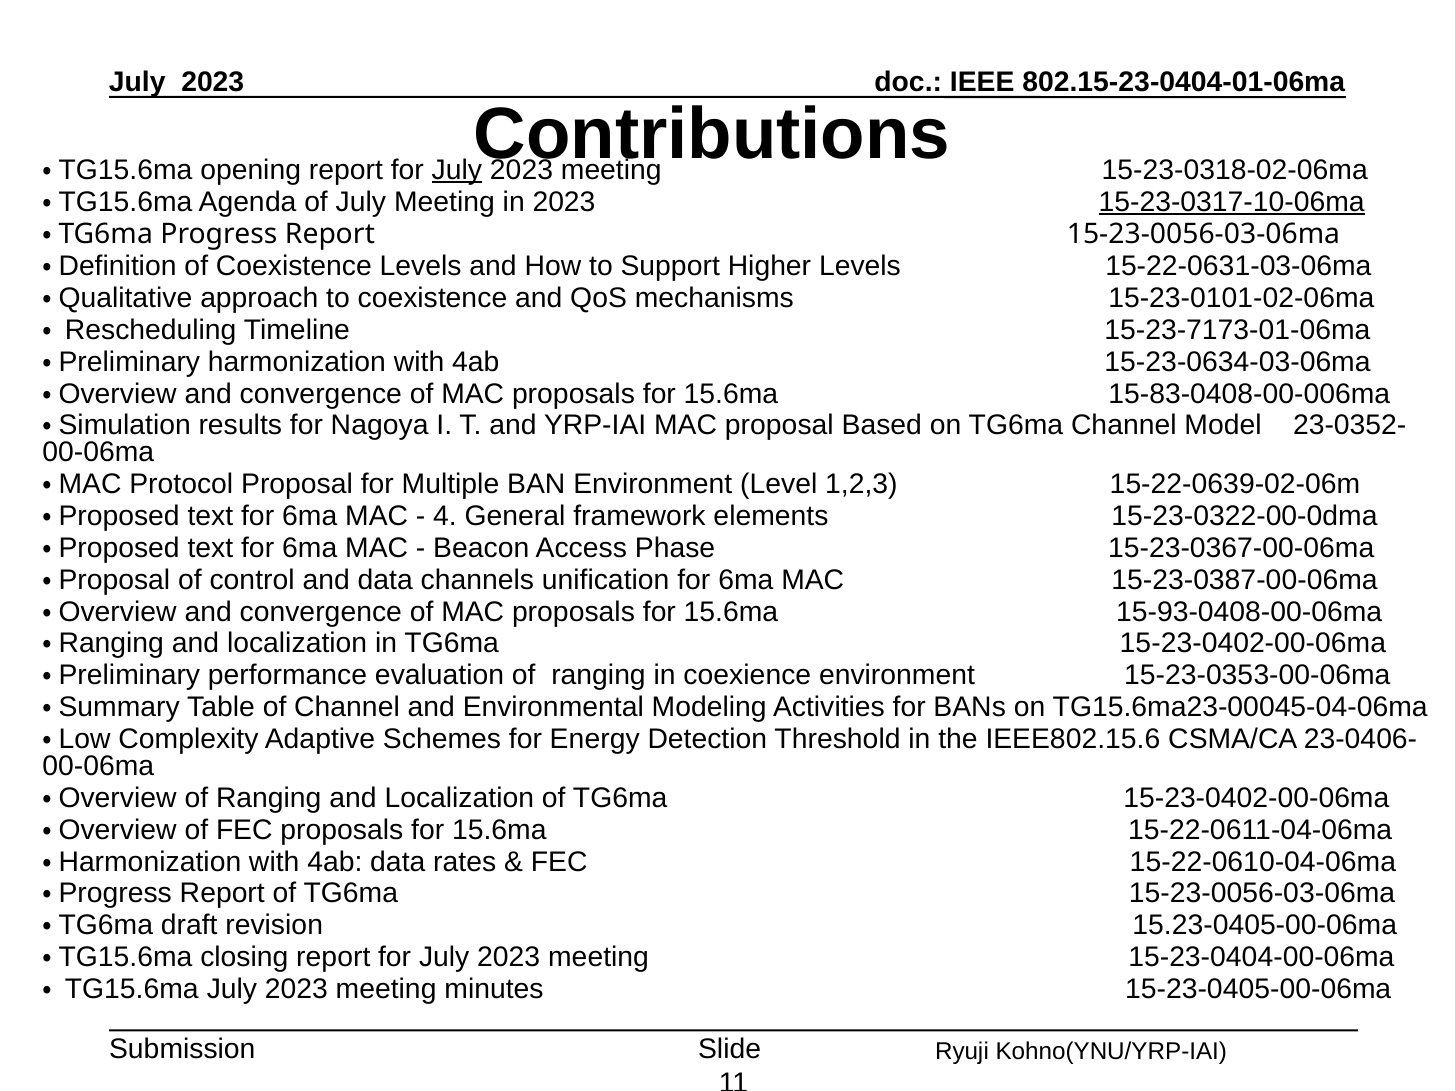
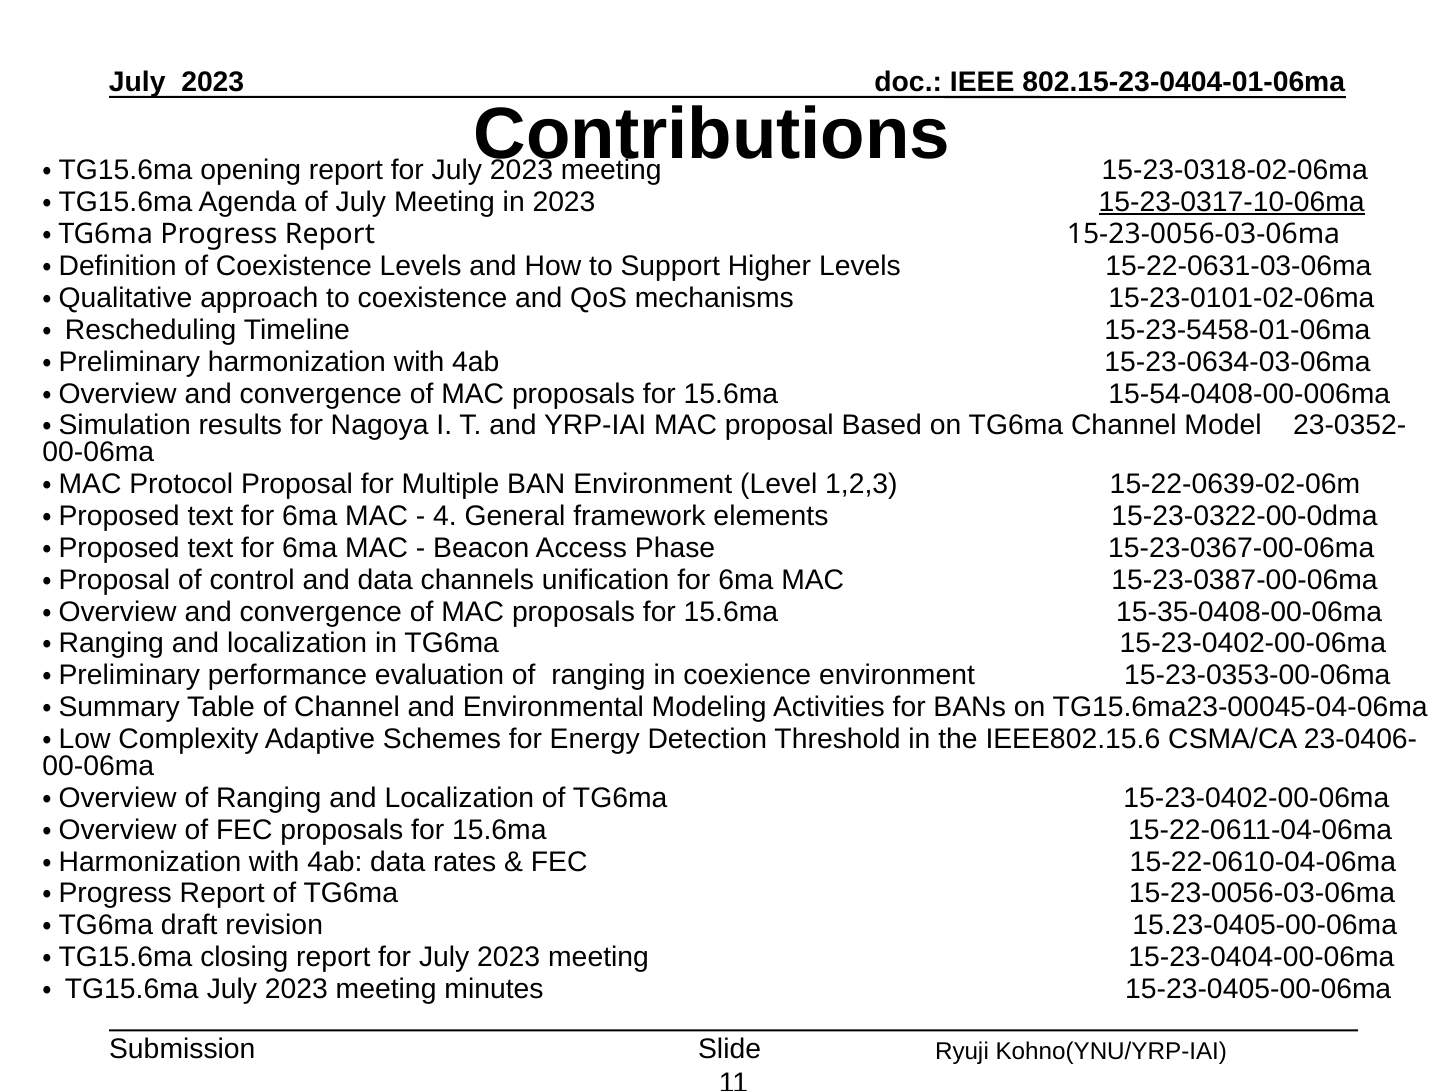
July underline: present -> none (457, 170)
15-23-7173-01-06ma: 15-23-7173-01-06ma -> 15-23-5458-01-06ma (1237, 330)
15-83-0408-00-006ma: 15-83-0408-00-006ma -> 15-54-0408-00-006ma (1249, 394)
15-93-0408-00-06ma: 15-93-0408-00-06ma -> 15-35-0408-00-06ma (1249, 612)
